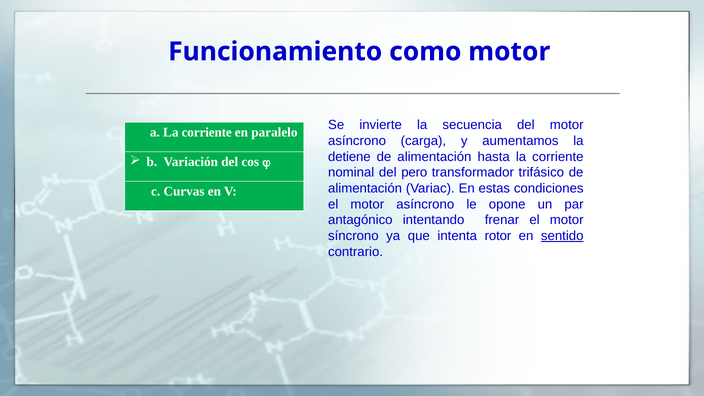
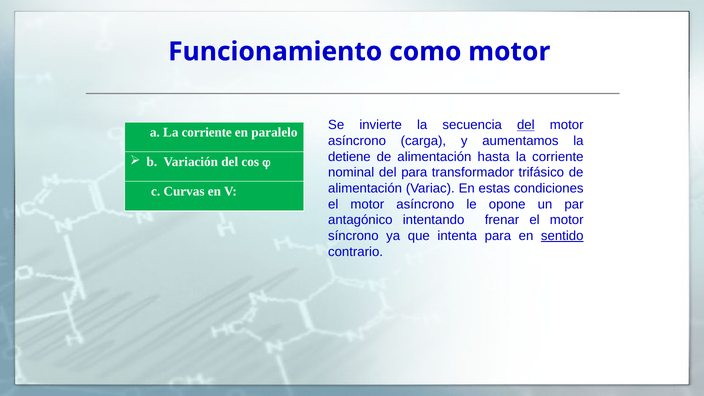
del underline: none -> present (526, 125)
del pero: pero -> para (414, 173)
intenta rotor: rotor -> para (498, 236)
